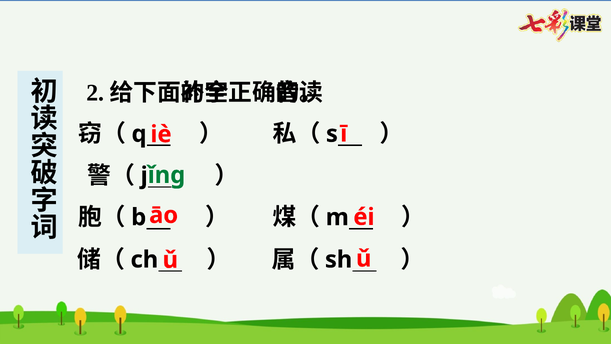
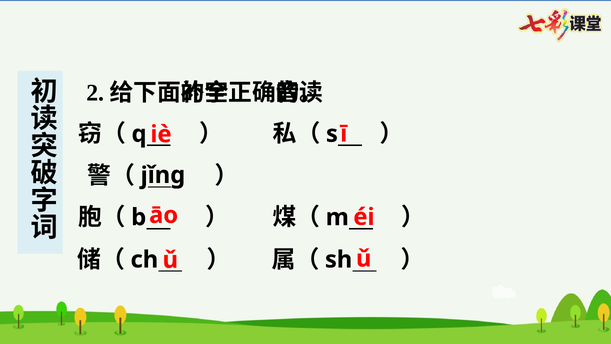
ǐng colour: green -> black (166, 175)
